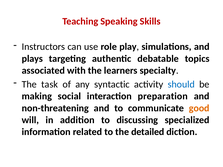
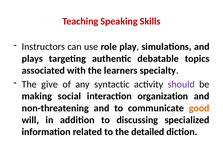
task: task -> give (50, 84)
should colour: blue -> purple (181, 84)
preparation: preparation -> organization (163, 96)
